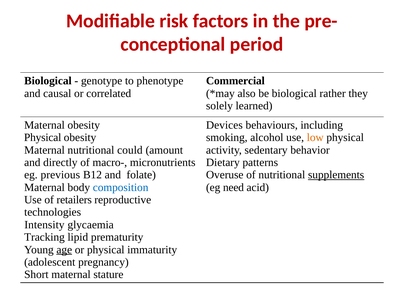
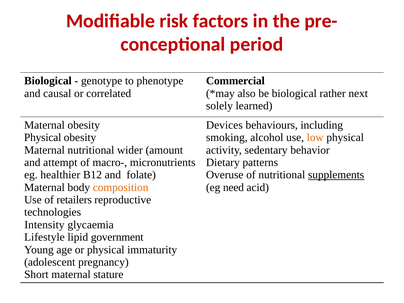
they: they -> next (358, 93)
could: could -> wider (130, 150)
directly: directly -> attempt (60, 162)
previous: previous -> healthier (60, 175)
composition colour: blue -> orange (121, 187)
Tracking: Tracking -> Lifestyle (44, 237)
prematurity: prematurity -> government (117, 237)
age underline: present -> none (64, 250)
